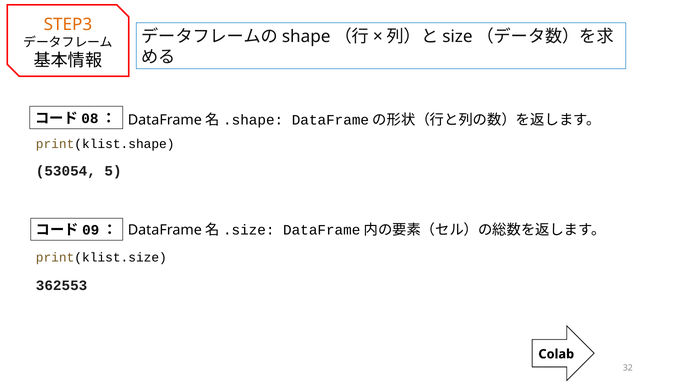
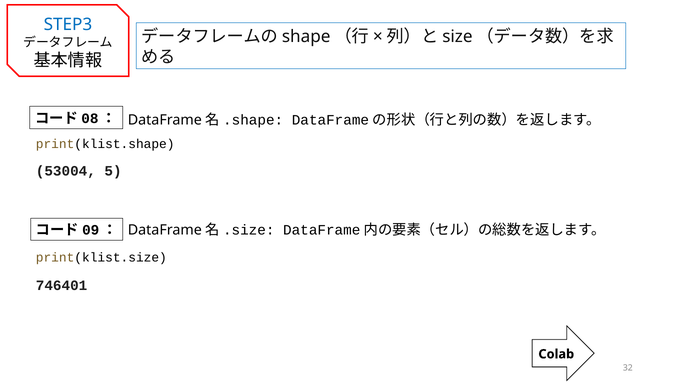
STEP3 colour: orange -> blue (68, 25)
53054: 53054 -> 53004 (66, 171)
362553: 362553 -> 746401 (62, 285)
